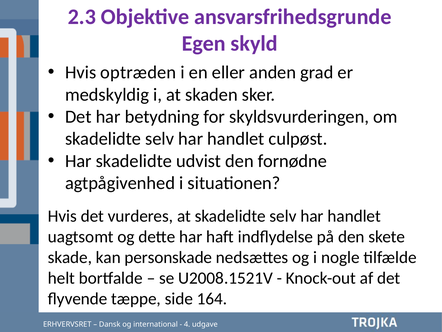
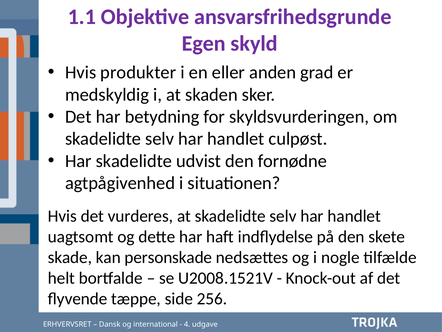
2.3: 2.3 -> 1.1 (82, 17)
optræden: optræden -> produkter (138, 72)
164: 164 -> 256 (212, 298)
